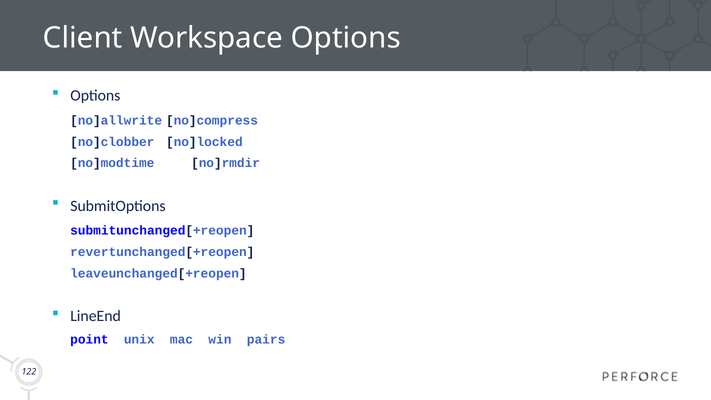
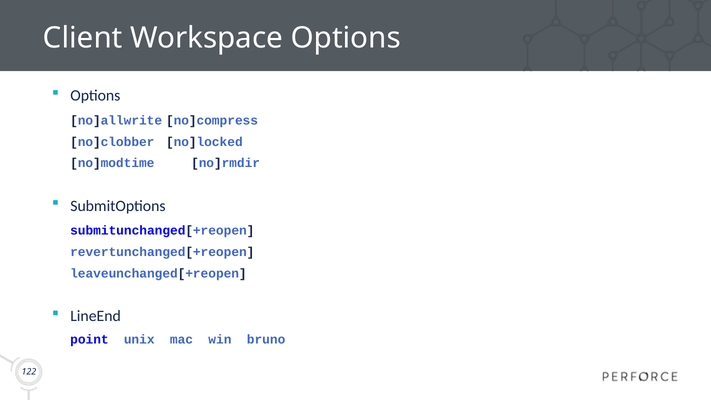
pairs: pairs -> bruno (266, 339)
